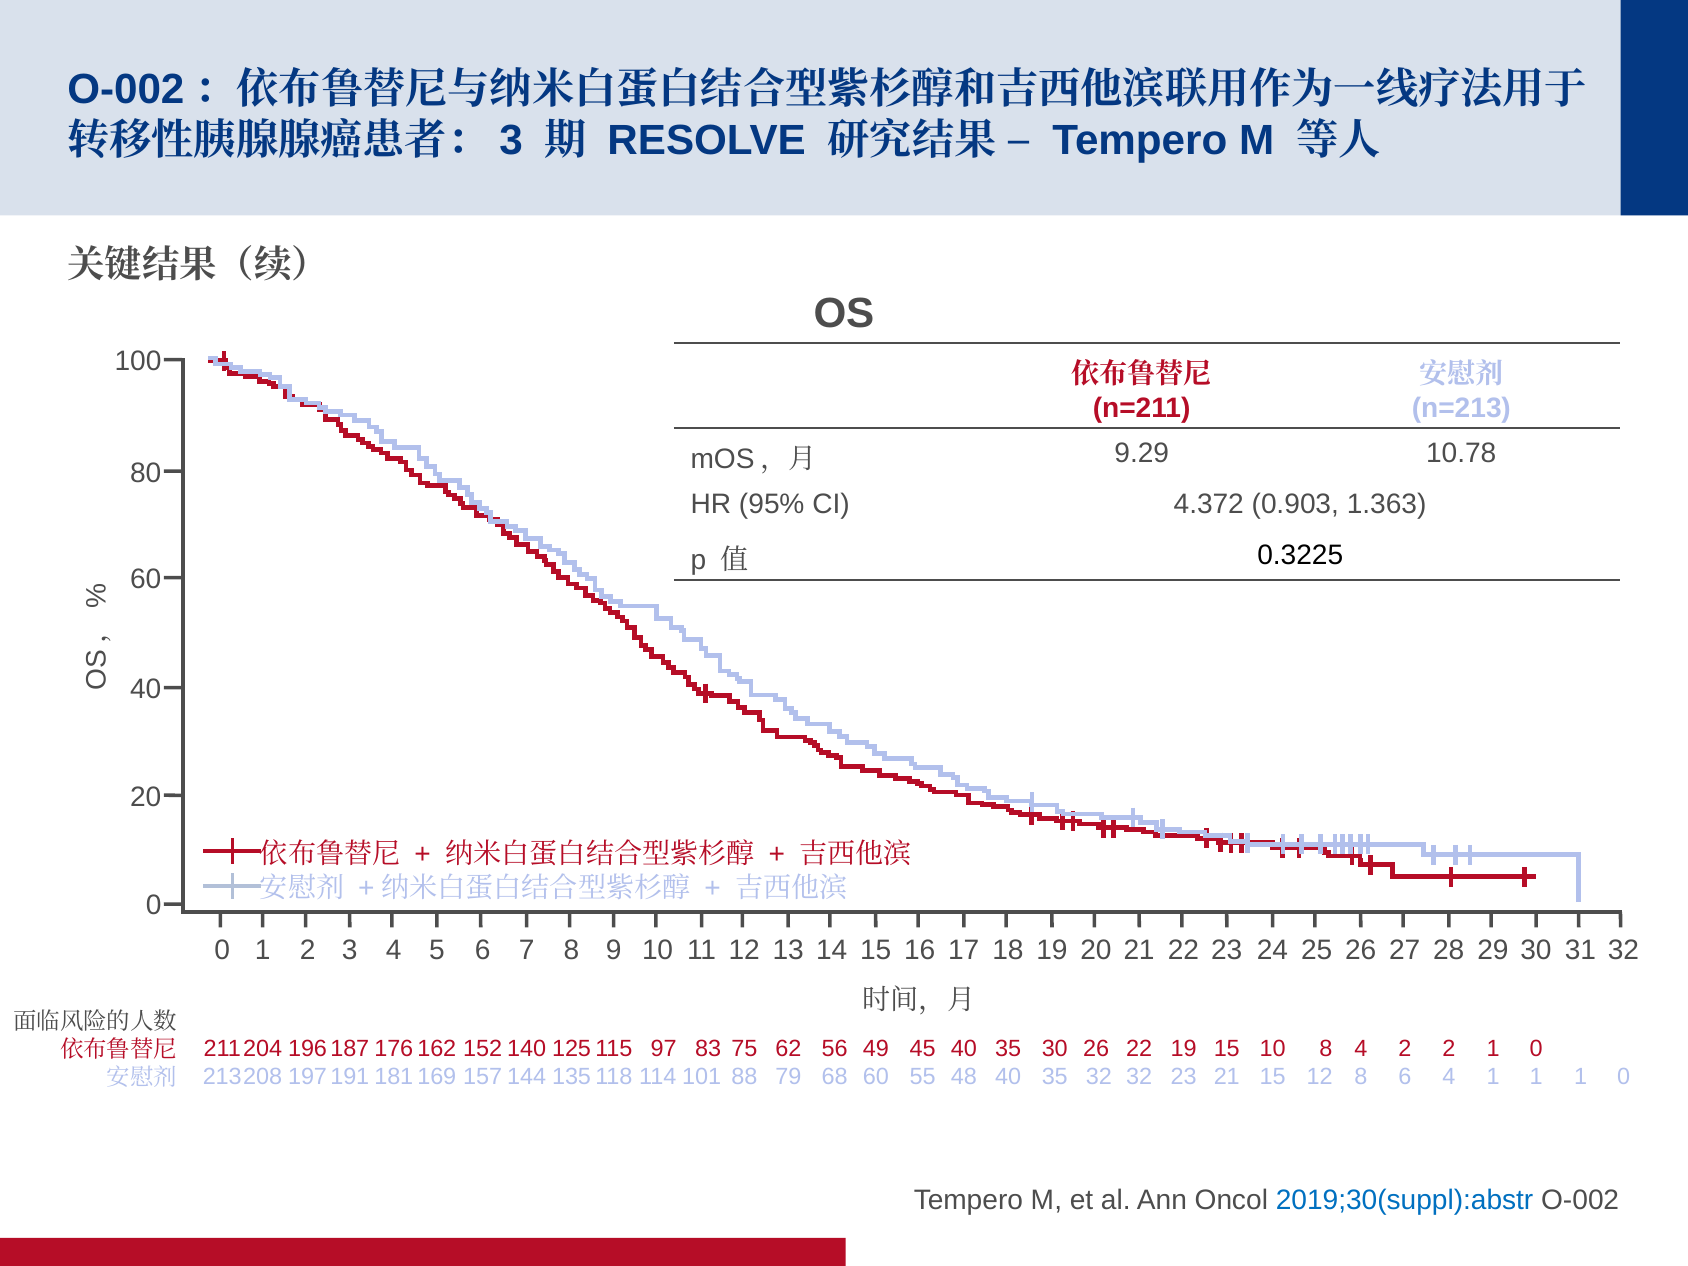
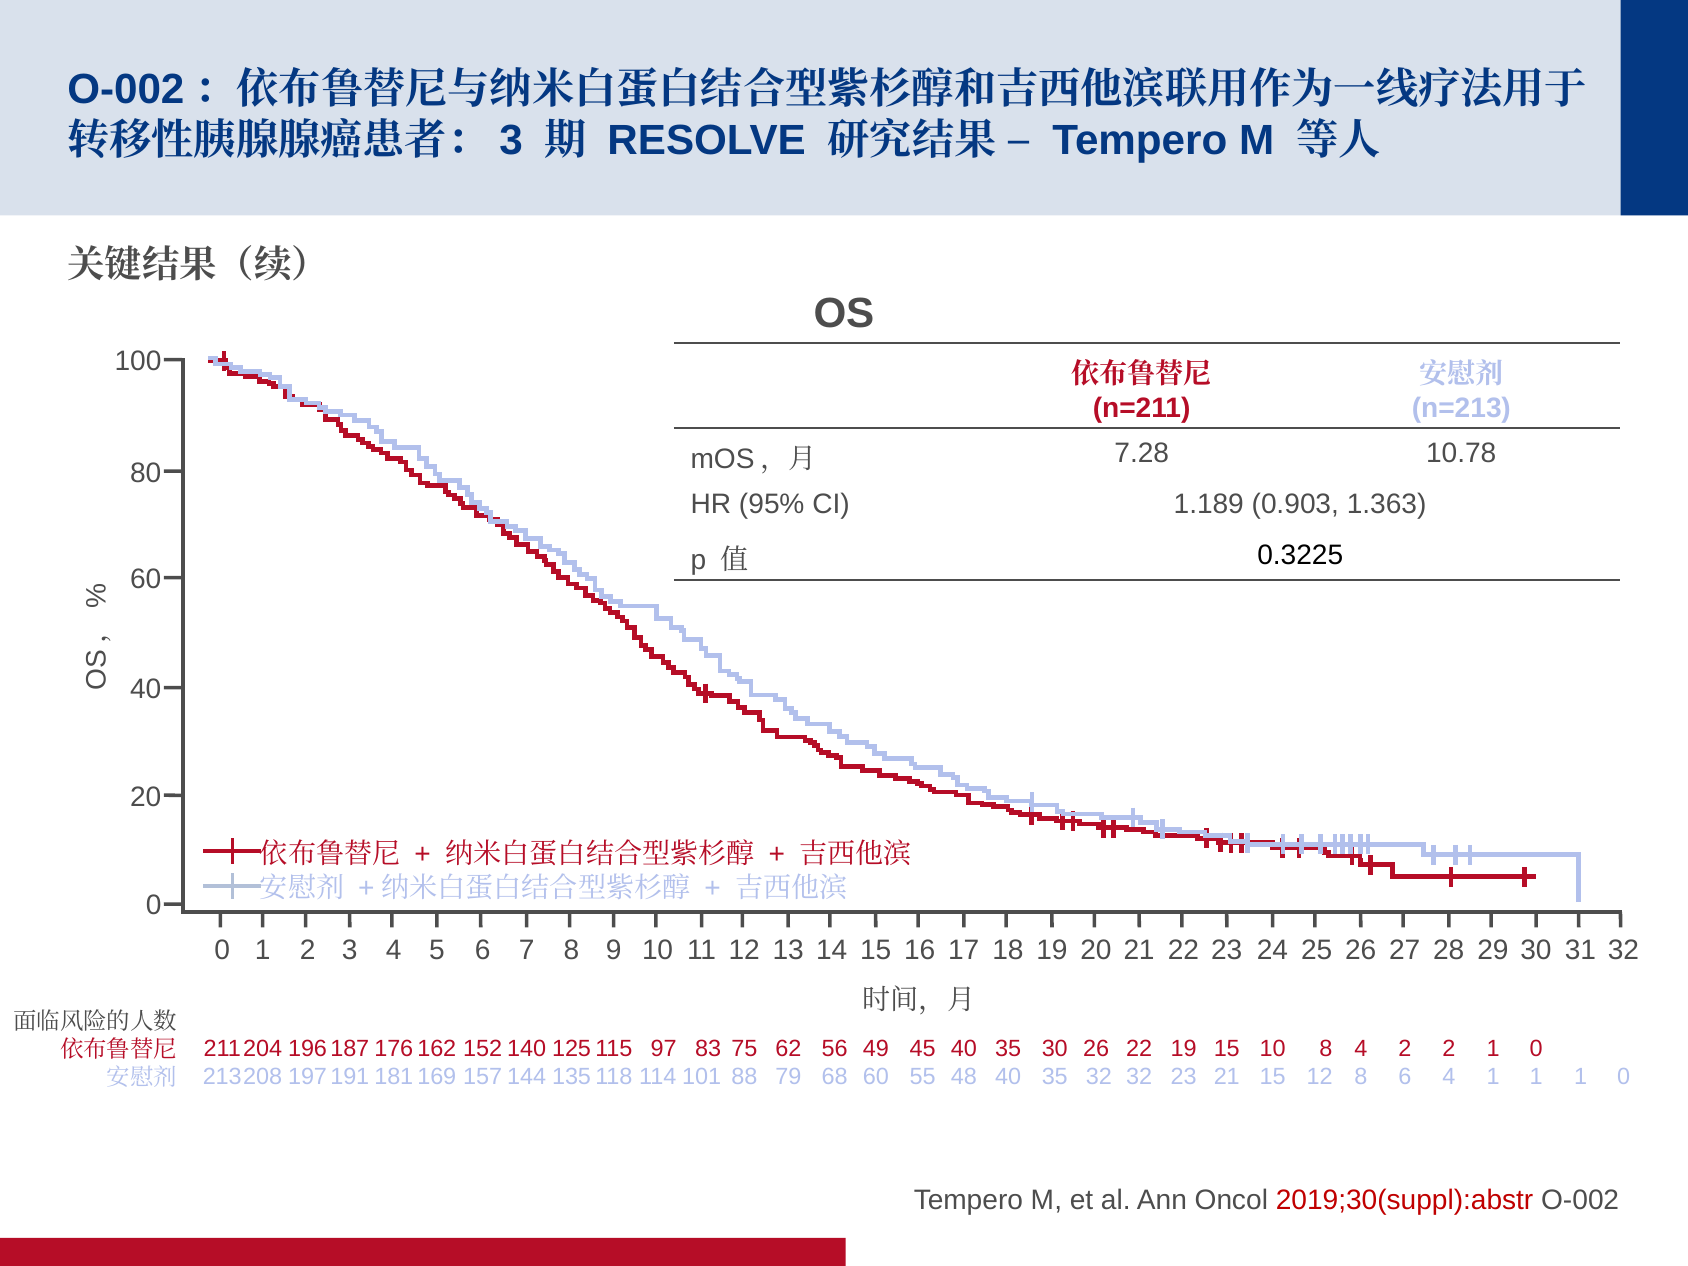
9.29: 9.29 -> 7.28 (1142, 453)
4.372: 4.372 -> 1.189 (1209, 504)
2019;30(suppl):abstr colour: blue -> red (1405, 1200)
